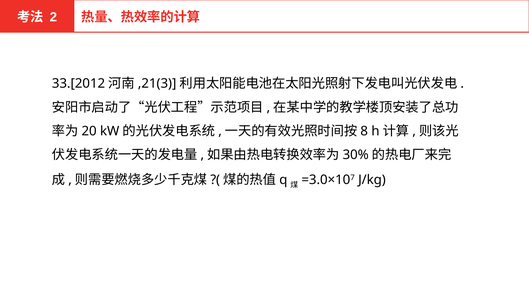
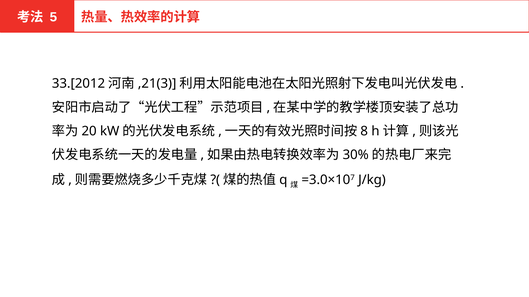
2: 2 -> 5 (53, 17)
